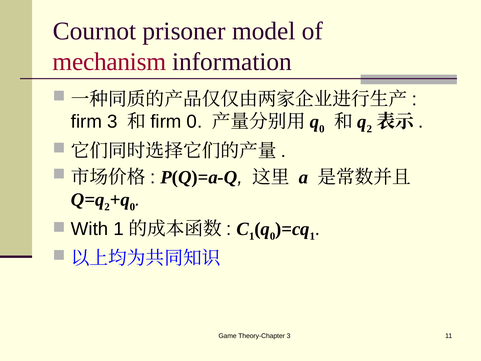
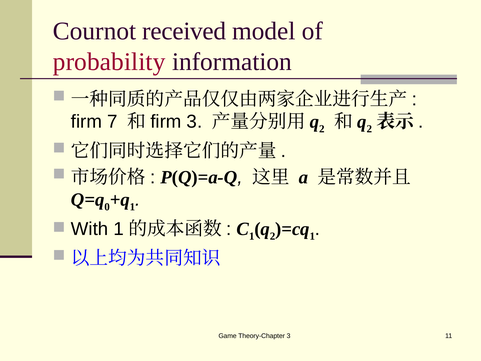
prisoner: prisoner -> received (184, 31)
mechanism: mechanism -> probability (109, 62)
firm 3: 3 -> 7 (112, 122)
firm 0: 0 -> 3 (194, 122)
0: 0 -> 2 (322, 129)
2: 2 -> 0 (107, 207)
0: 0 -> 1 (132, 207)
0: 0 -> 2 (273, 236)
